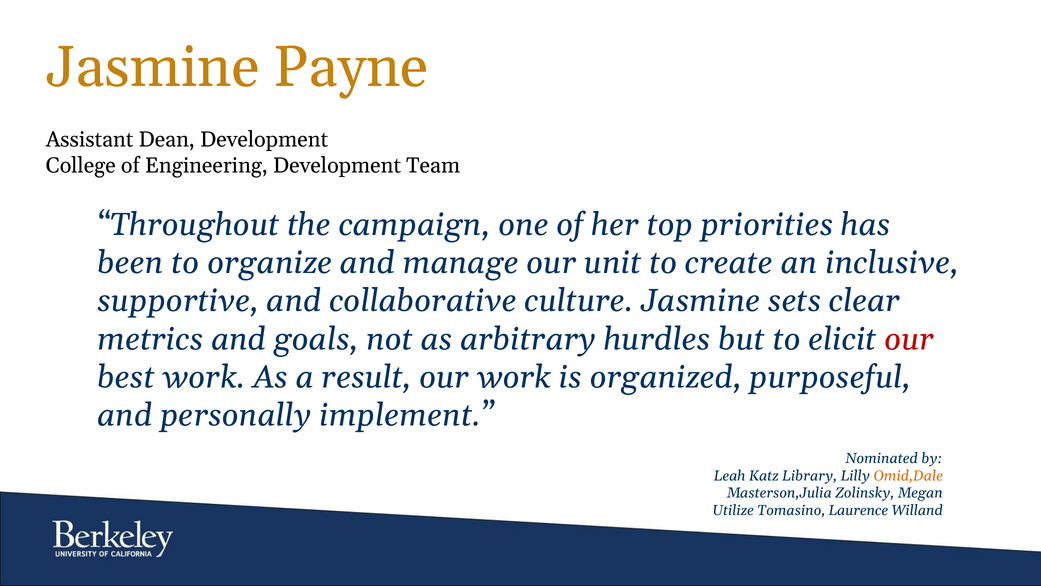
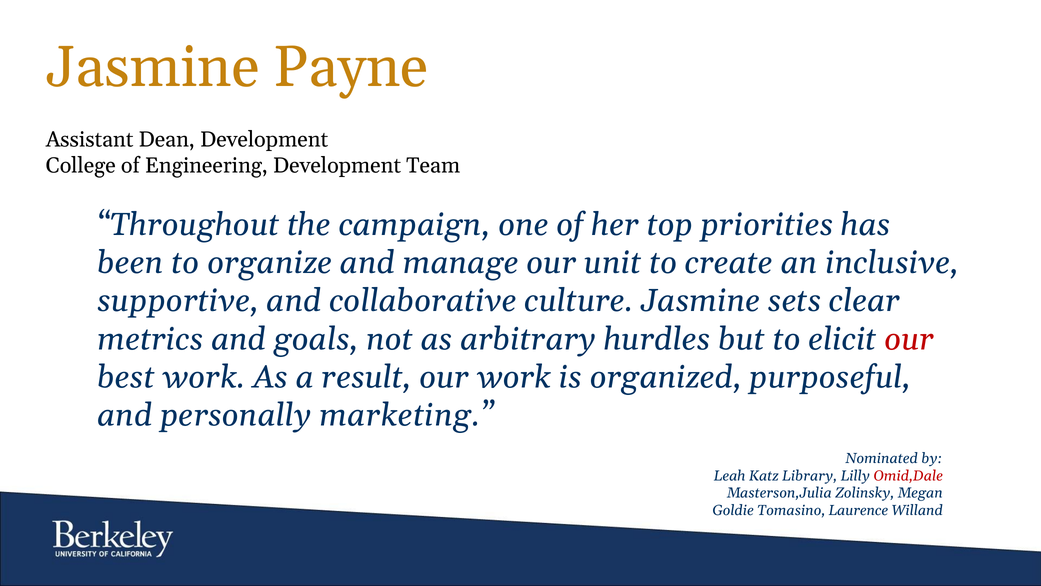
implement: implement -> marketing (406, 415)
Omid,Dale colour: orange -> red (908, 475)
Utilize: Utilize -> Goldie (733, 510)
